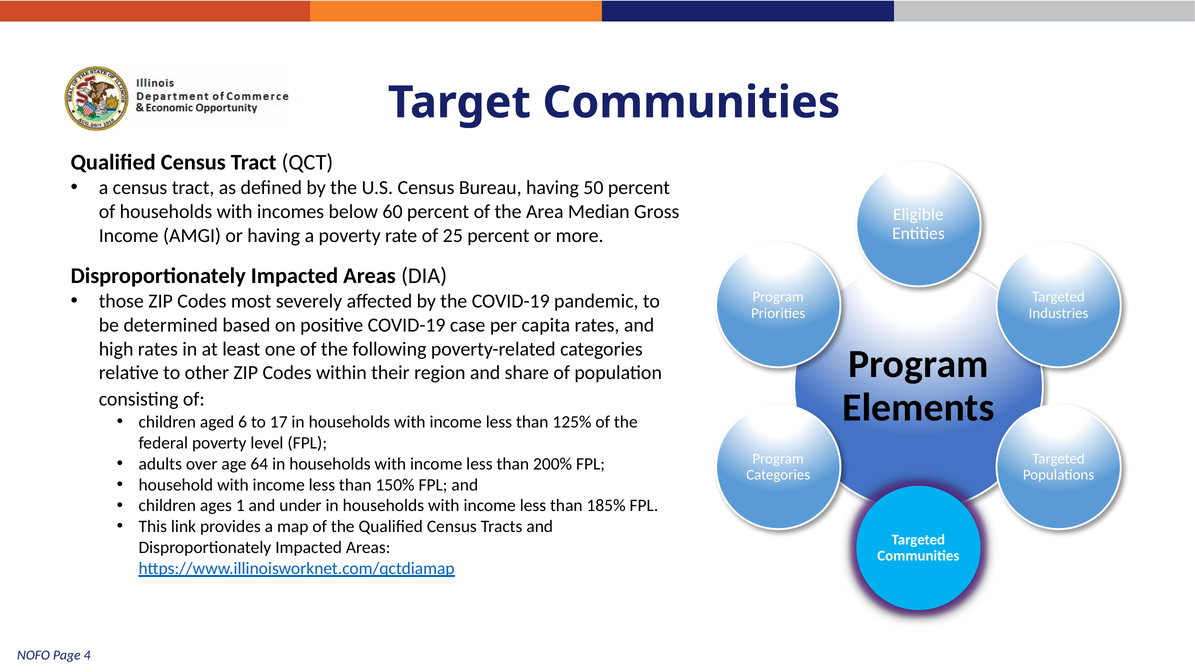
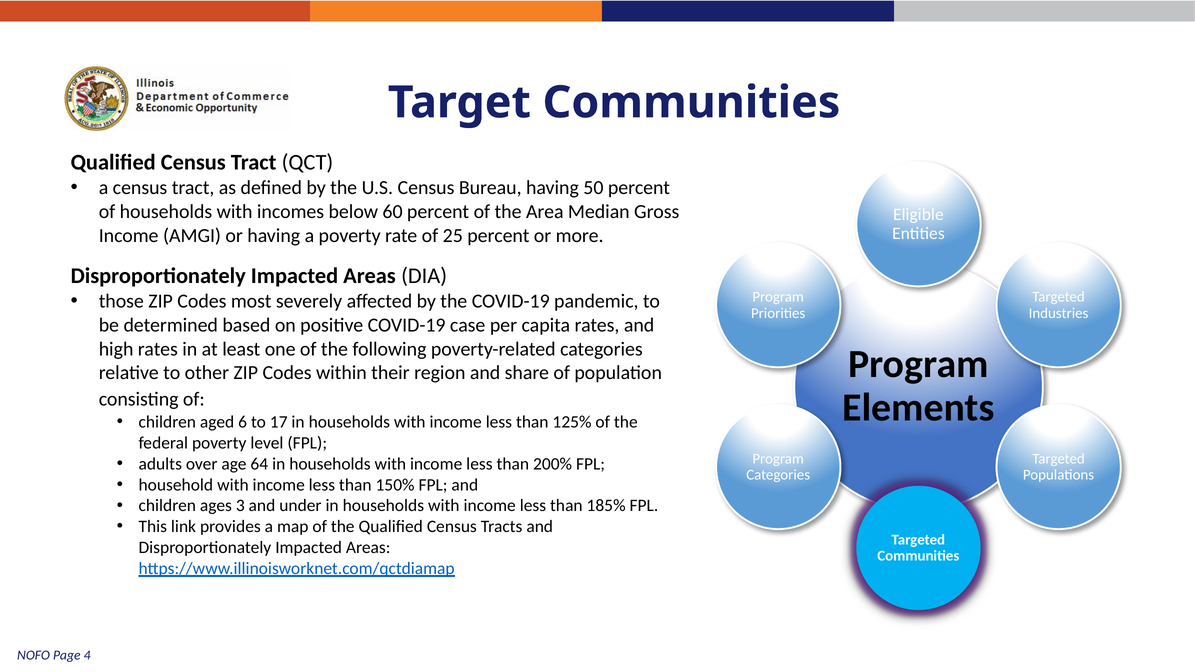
1: 1 -> 3 (240, 506)
